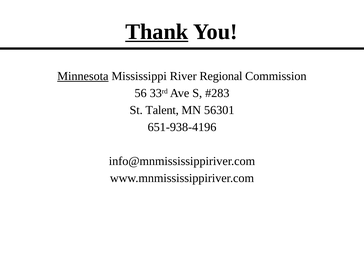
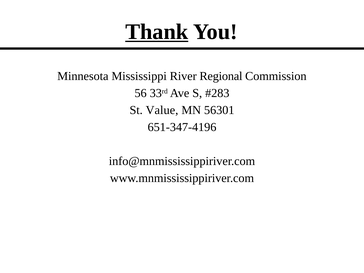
Minnesota underline: present -> none (83, 76)
Talent: Talent -> Value (162, 110)
651-938-4196: 651-938-4196 -> 651-347-4196 (182, 127)
